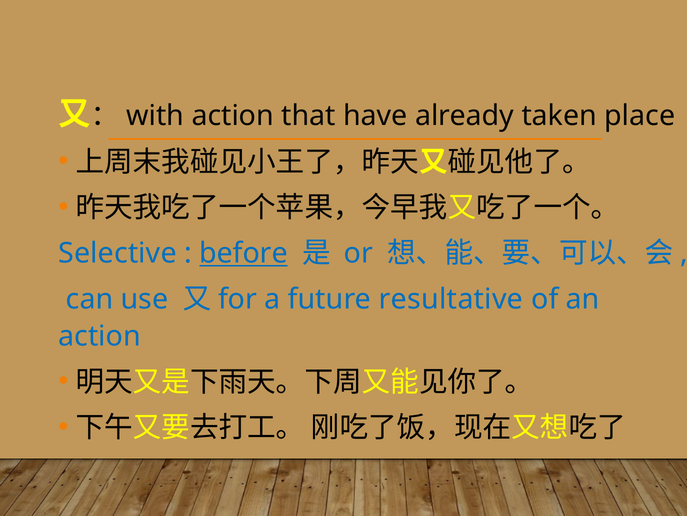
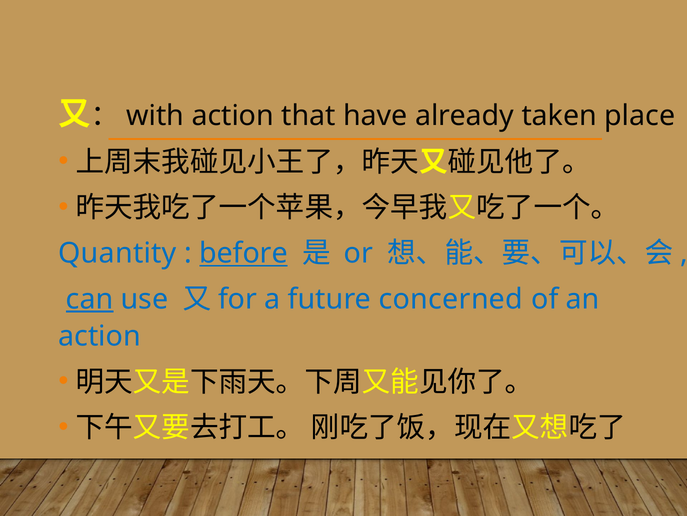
Selective: Selective -> Quantity (117, 253)
can underline: none -> present (90, 299)
resultative: resultative -> concerned (451, 299)
